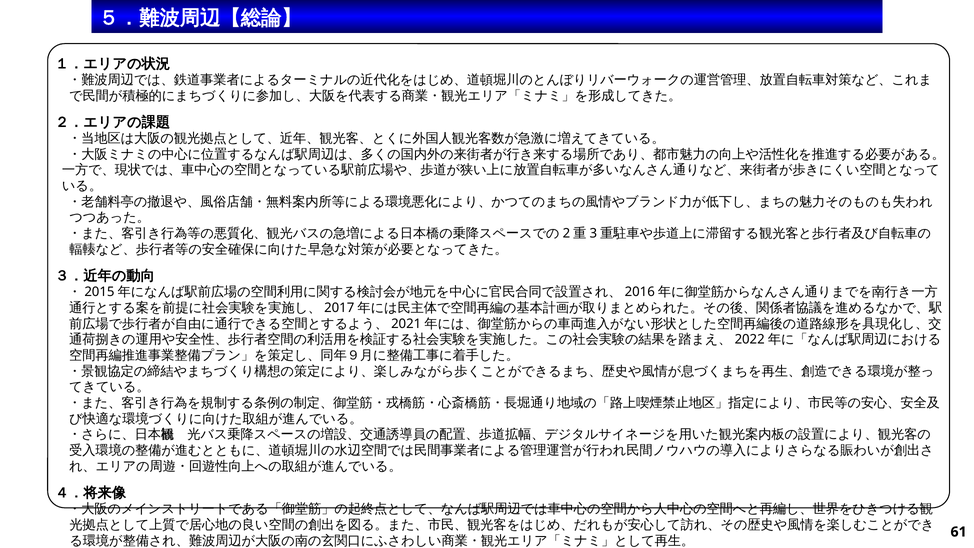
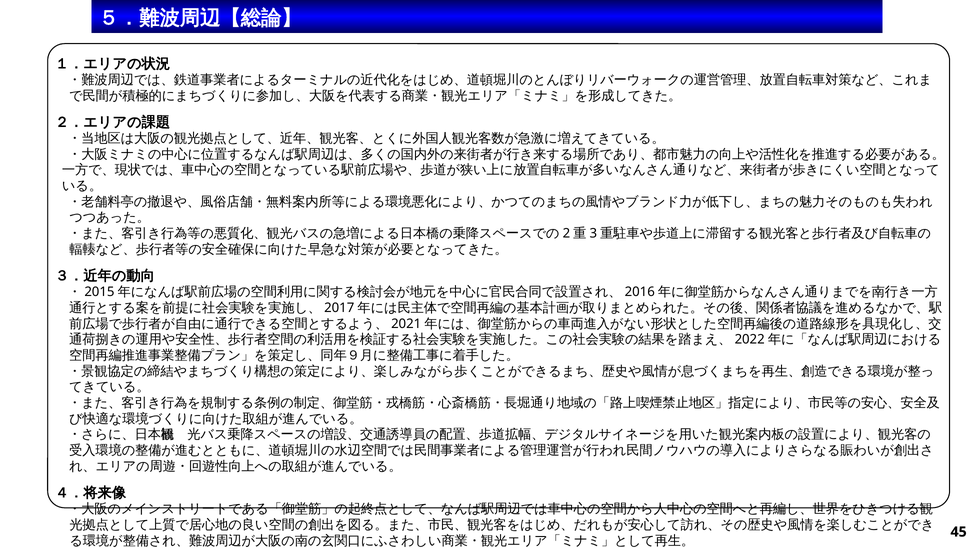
61: 61 -> 45 (959, 532)
